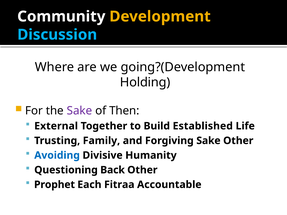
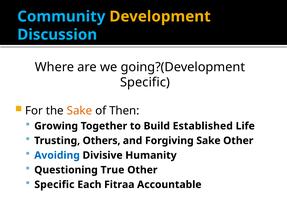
Community colour: white -> light blue (61, 17)
Holding: Holding -> Specific (145, 82)
Sake colour: purple -> orange (79, 111)
External: External -> Growing (56, 126)
Family: Family -> Others (102, 141)
Back: Back -> True (112, 170)
Prophet: Prophet -> Specific (54, 185)
